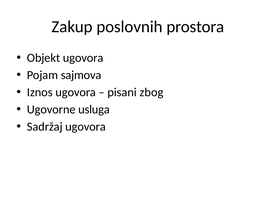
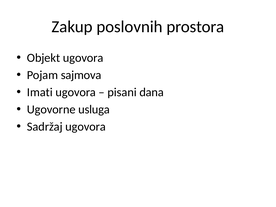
Iznos: Iznos -> Imati (40, 92)
zbog: zbog -> dana (152, 92)
